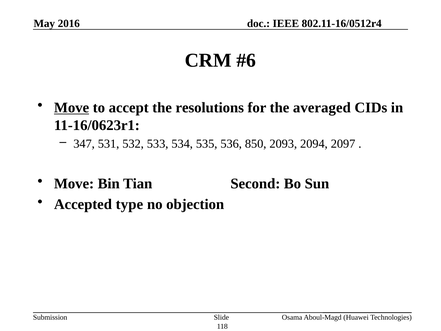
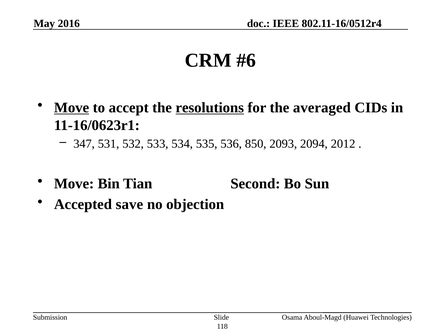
resolutions underline: none -> present (210, 108)
2097: 2097 -> 2012 (343, 144)
type: type -> save (129, 204)
